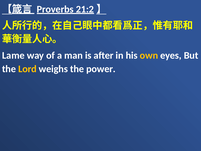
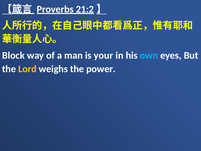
Lame: Lame -> Block (13, 55)
after: after -> your (103, 55)
own colour: yellow -> light blue (149, 55)
